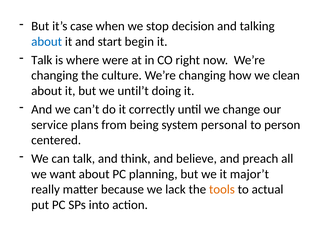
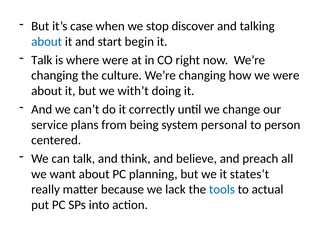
decision: decision -> discover (193, 26)
we clean: clean -> were (286, 75)
until’t: until’t -> with’t (133, 91)
major’t: major’t -> states’t (249, 174)
tools colour: orange -> blue (222, 189)
